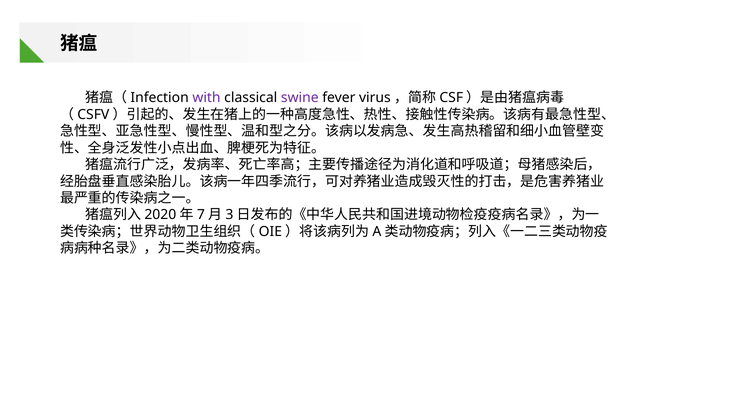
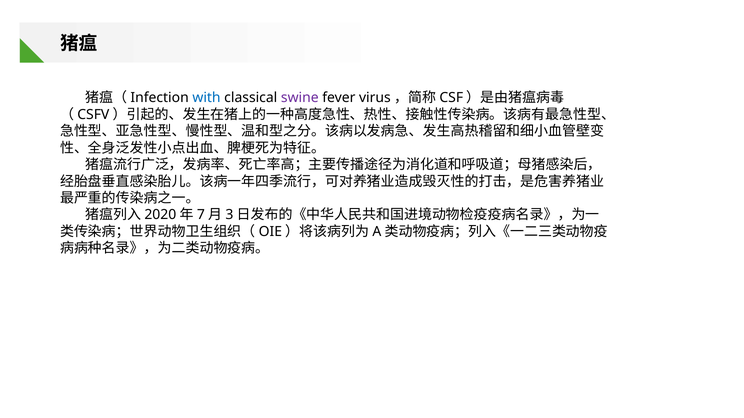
with colour: purple -> blue (207, 98)
